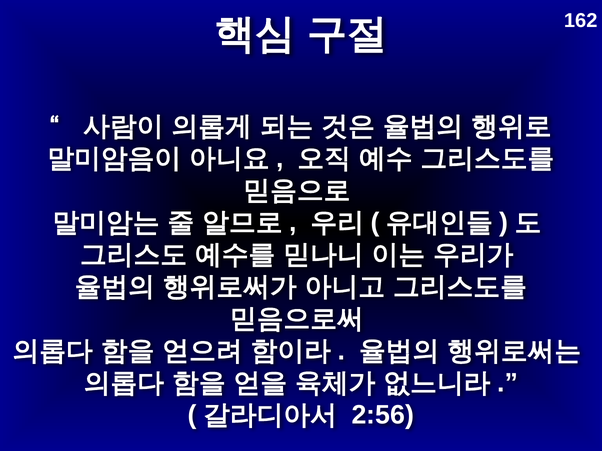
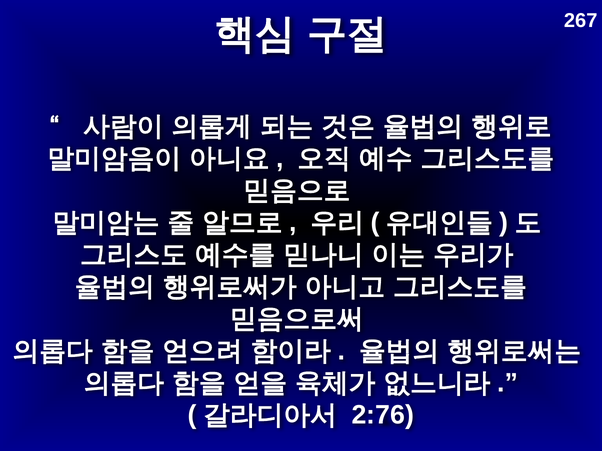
162: 162 -> 267 (581, 21)
2:56: 2:56 -> 2:76 (383, 415)
